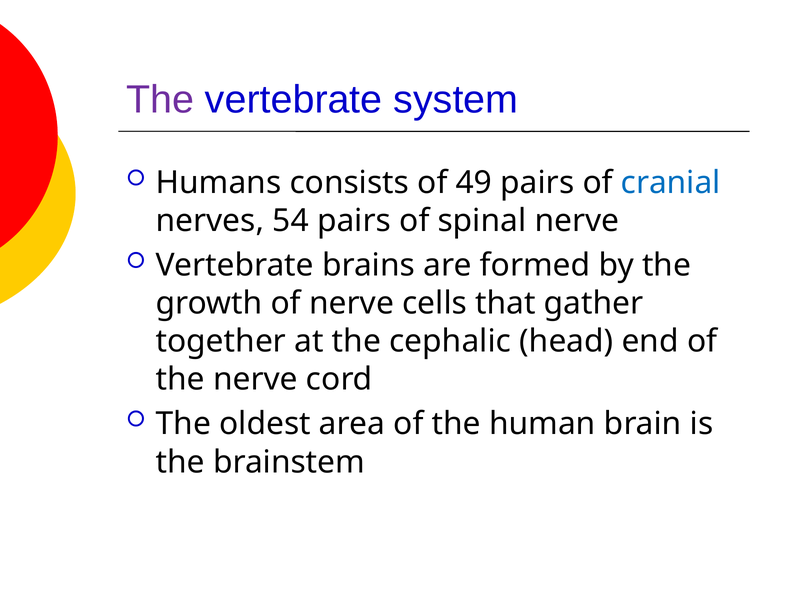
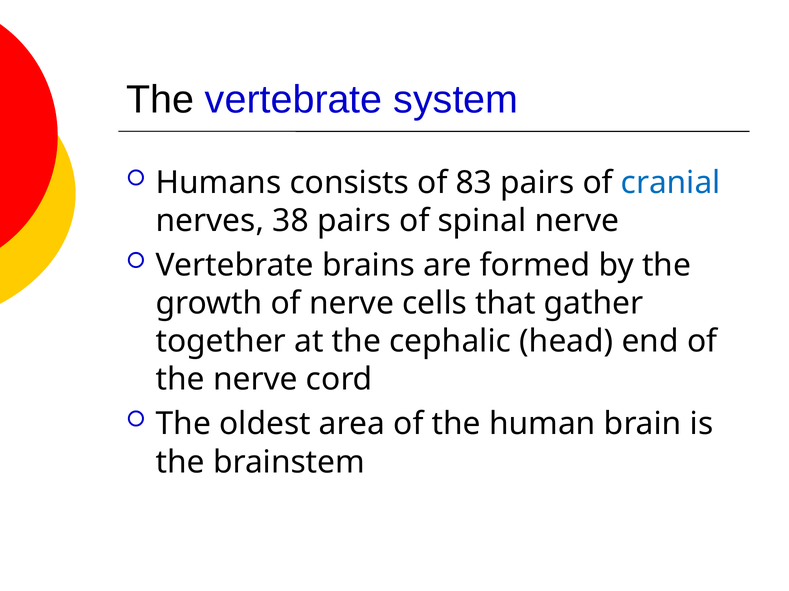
The colour: purple -> black (160, 100)
49: 49 -> 83 (474, 183)
54: 54 -> 38 (291, 221)
